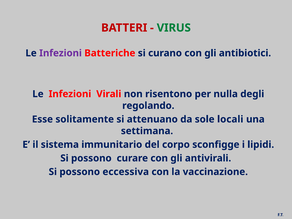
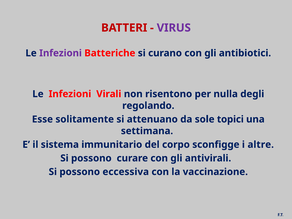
VIRUS colour: green -> purple (174, 28)
locali: locali -> topici (230, 119)
lipidi: lipidi -> altre (261, 145)
